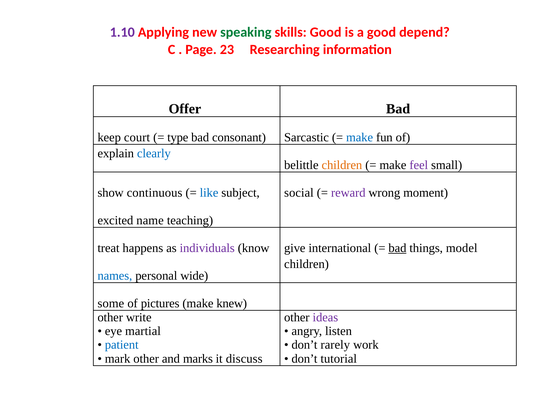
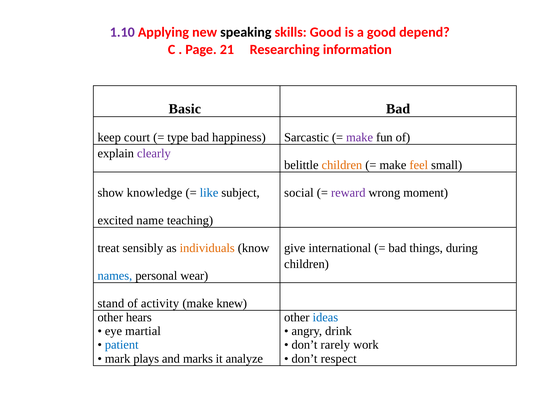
speaking colour: green -> black (246, 32)
23: 23 -> 21 (227, 49)
Offer: Offer -> Basic (185, 109)
consonant: consonant -> happiness (239, 137)
make colour: blue -> purple (360, 137)
clearly colour: blue -> purple (154, 153)
feel colour: purple -> orange (419, 165)
continuous: continuous -> knowledge (155, 193)
happens: happens -> sensibly (143, 248)
individuals colour: purple -> orange (207, 248)
bad underline: present -> none (397, 248)
model: model -> during (462, 248)
wide: wide -> wear (194, 276)
some: some -> stand (111, 303)
pictures: pictures -> activity (160, 303)
write: write -> hears (139, 317)
ideas colour: purple -> blue (325, 317)
listen: listen -> drink (338, 331)
mark other: other -> plays (146, 359)
discuss: discuss -> analyze (244, 359)
tutorial: tutorial -> respect (339, 359)
